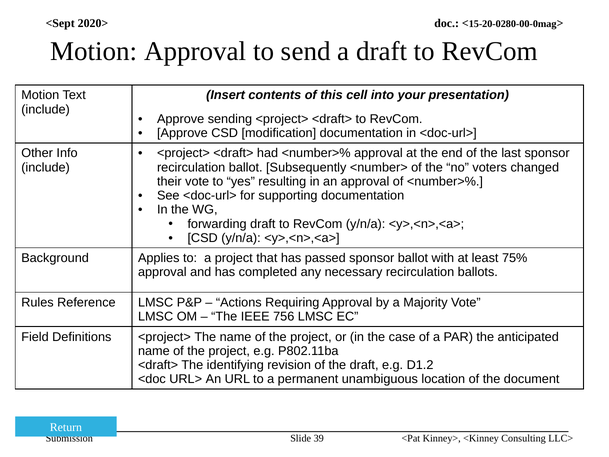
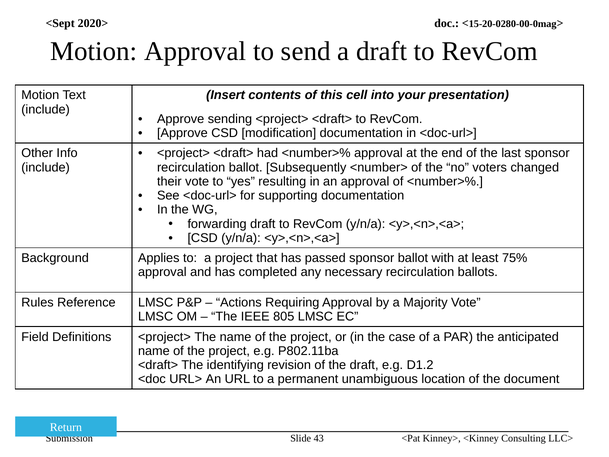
756: 756 -> 805 (284, 316)
39: 39 -> 43 (319, 438)
